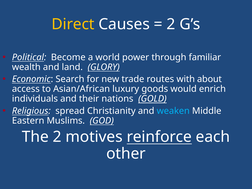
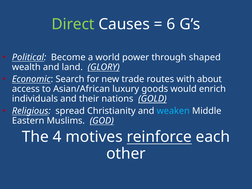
Direct colour: yellow -> light green (73, 24)
2: 2 -> 6 (171, 24)
familiar: familiar -> shaped (205, 57)
The 2: 2 -> 4 (57, 137)
